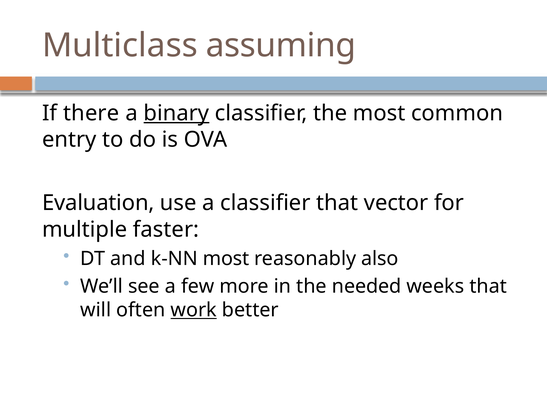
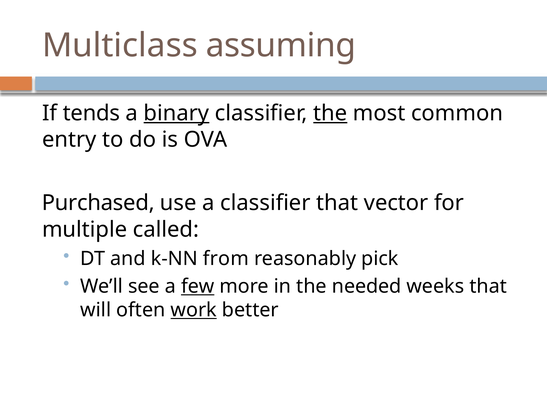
there: there -> tends (91, 113)
the underline: none -> present (330, 113)
Evaluation: Evaluation -> Purchased (98, 203)
faster: faster -> called (166, 230)
k-NN most: most -> from (226, 259)
also: also -> pick (380, 259)
few underline: none -> present (198, 287)
